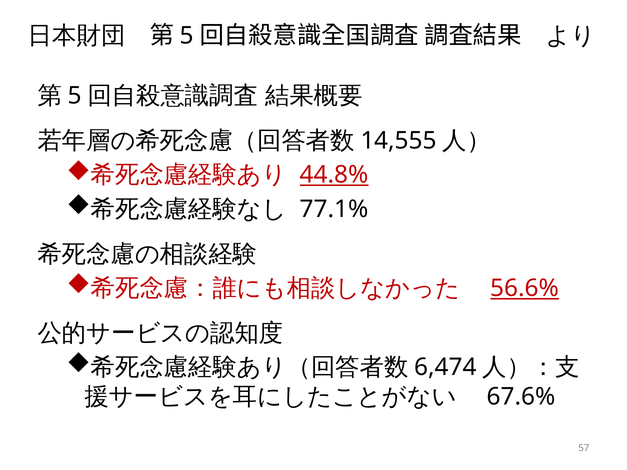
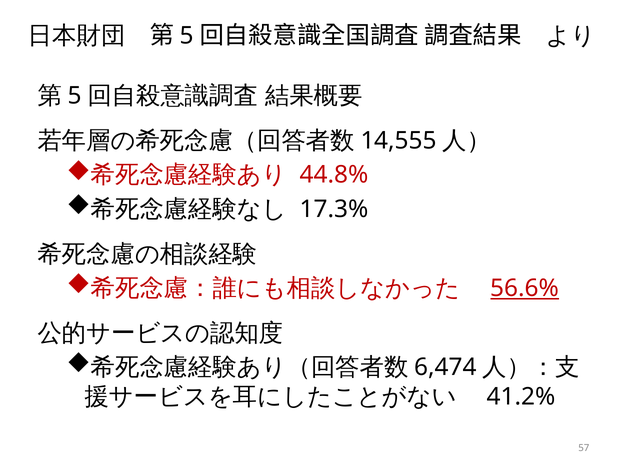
44.8% underline: present -> none (334, 175)
77.1%: 77.1% -> 17.3% (334, 209)
67.6%: 67.6% -> 41.2% (521, 397)
